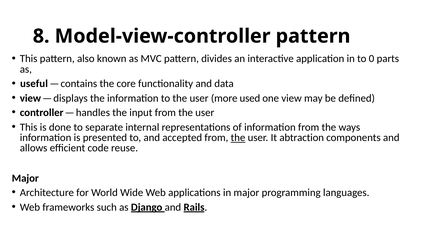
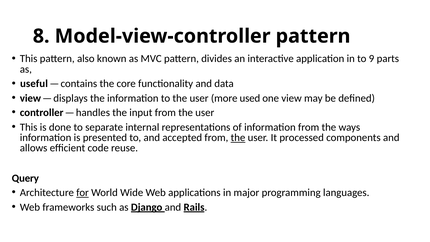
0: 0 -> 9 (372, 59)
abtraction: abtraction -> processed (302, 138)
Major: Major -> Query (25, 178)
for underline: none -> present (83, 193)
